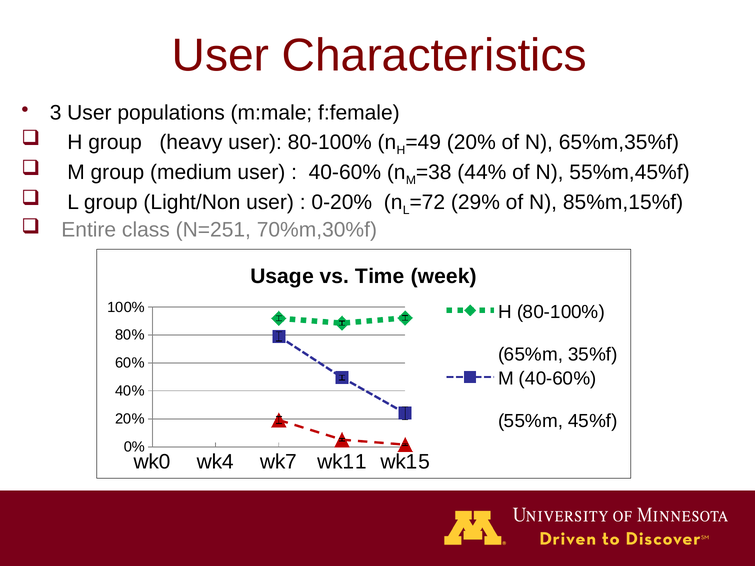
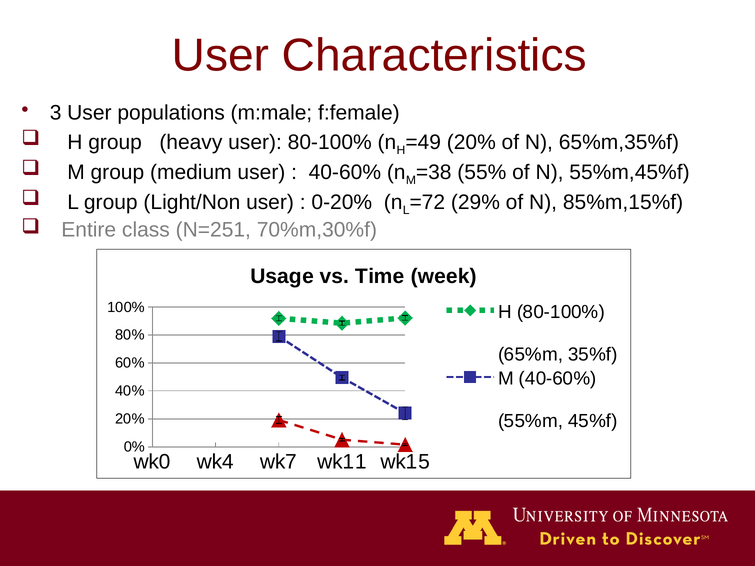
44%: 44% -> 55% (482, 172)
